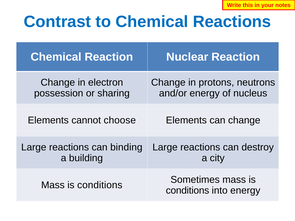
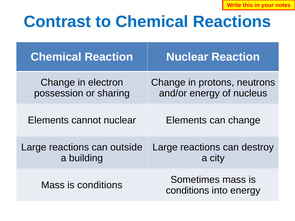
cannot choose: choose -> nuclear (120, 120)
binding: binding -> outside (126, 147)
